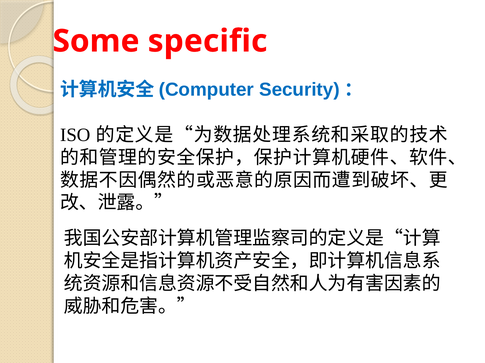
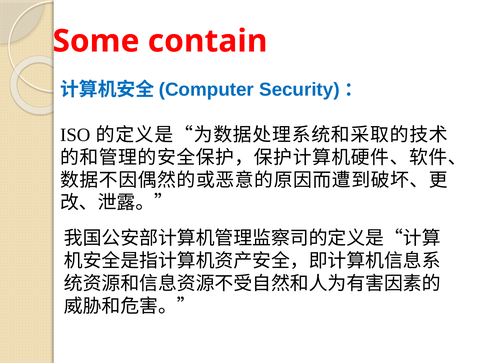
specific: specific -> contain (208, 41)
